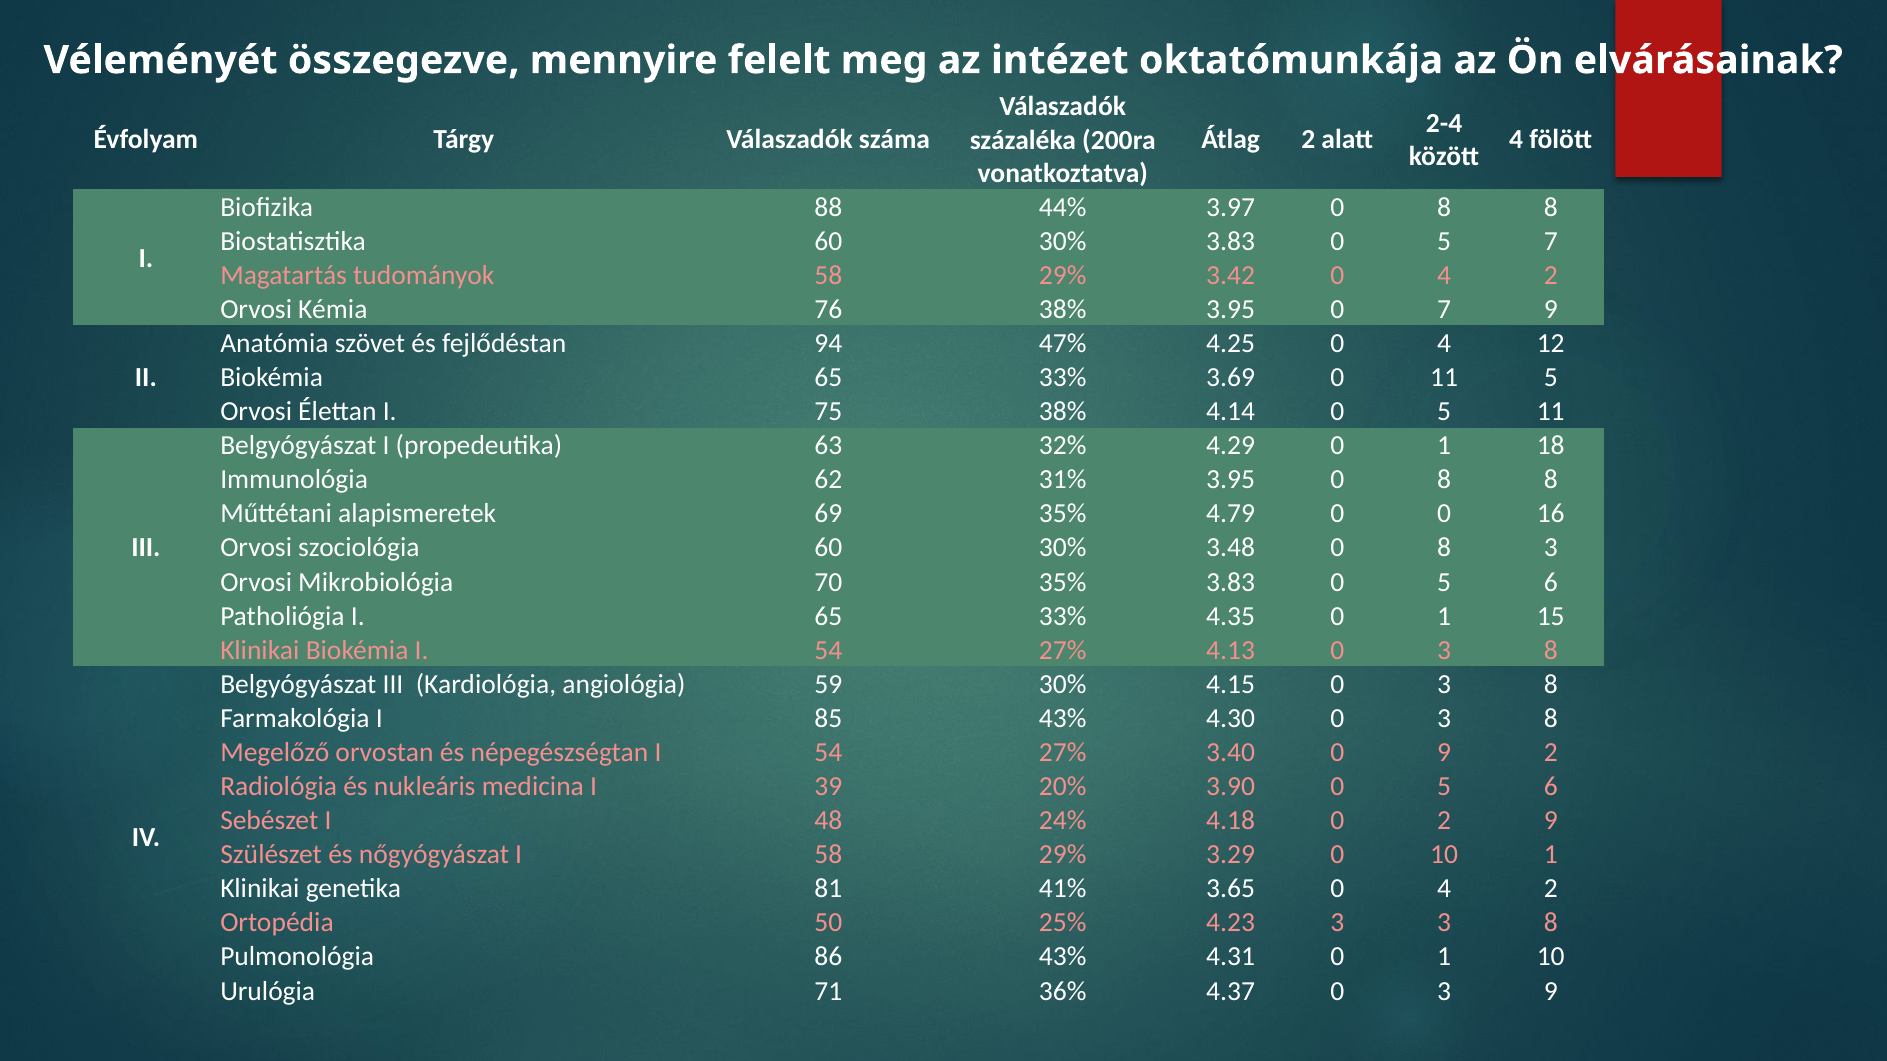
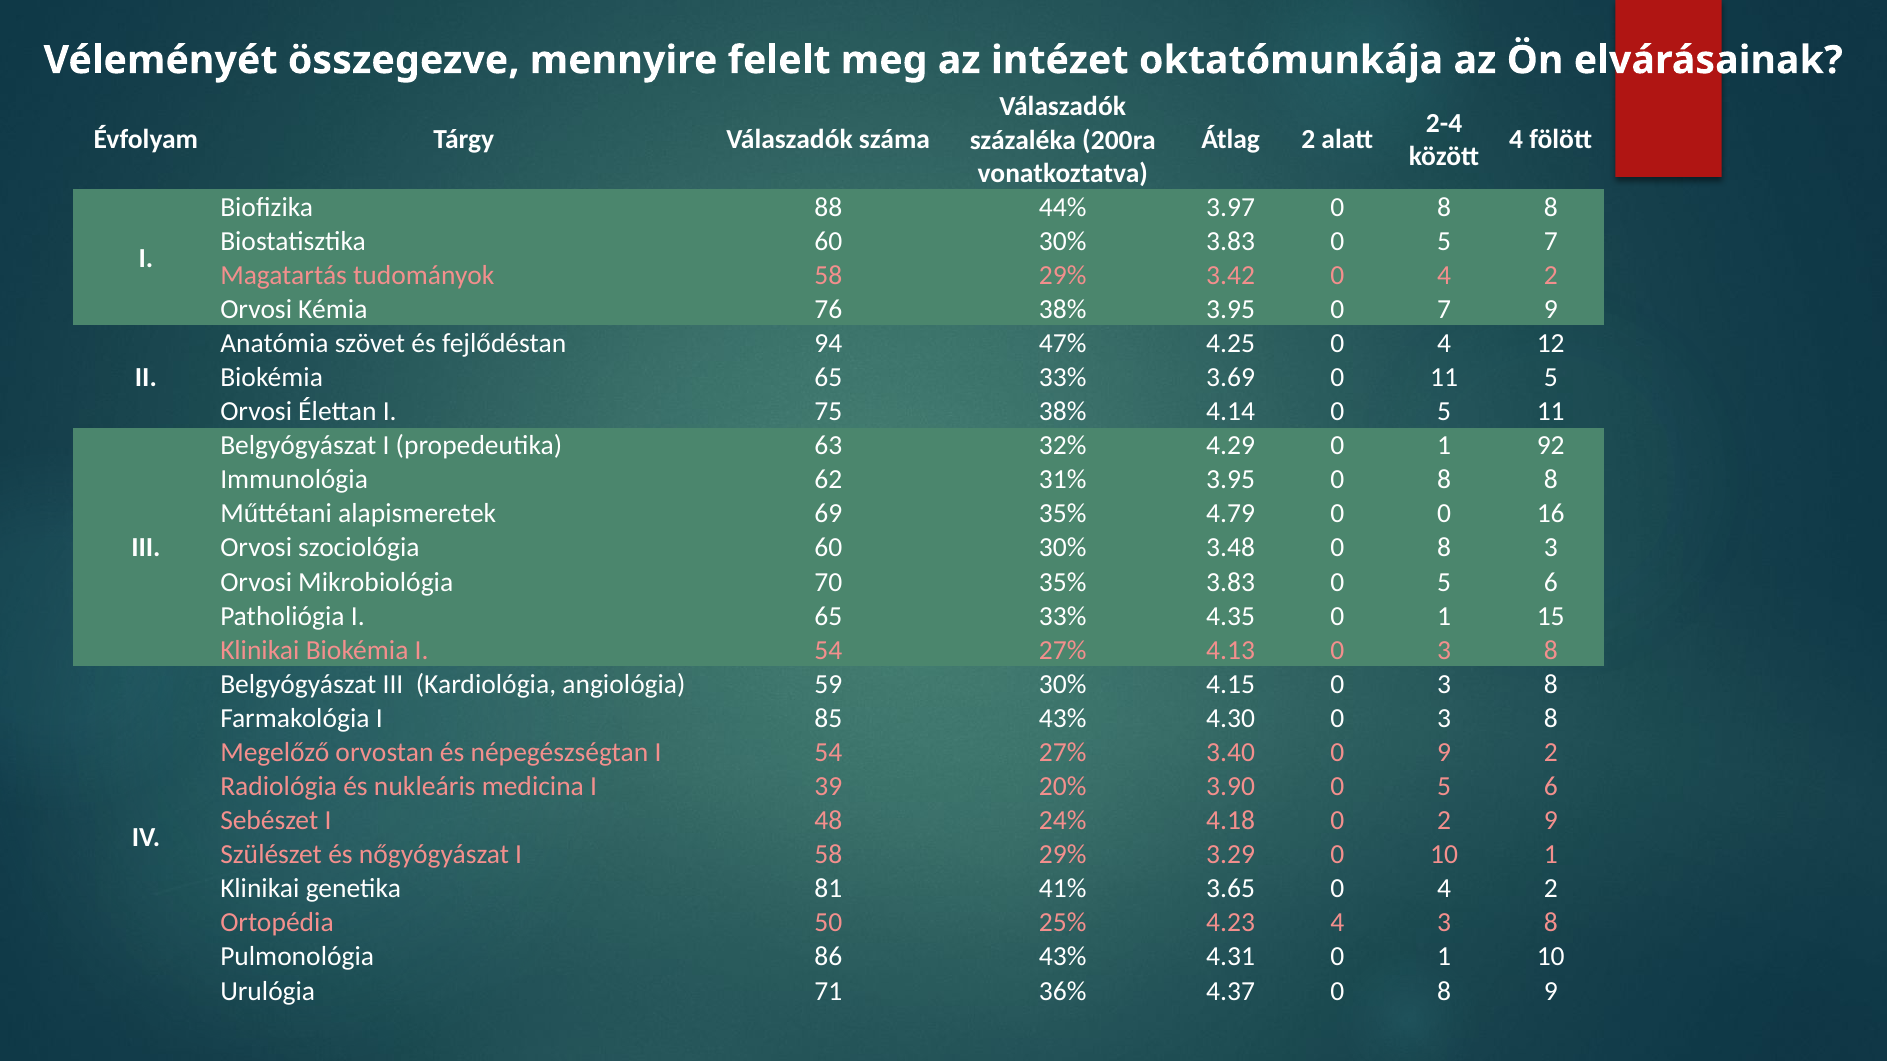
18: 18 -> 92 (1551, 446)
4.23 3: 3 -> 4 (1337, 923)
4.37 0 3: 3 -> 8 (1444, 991)
